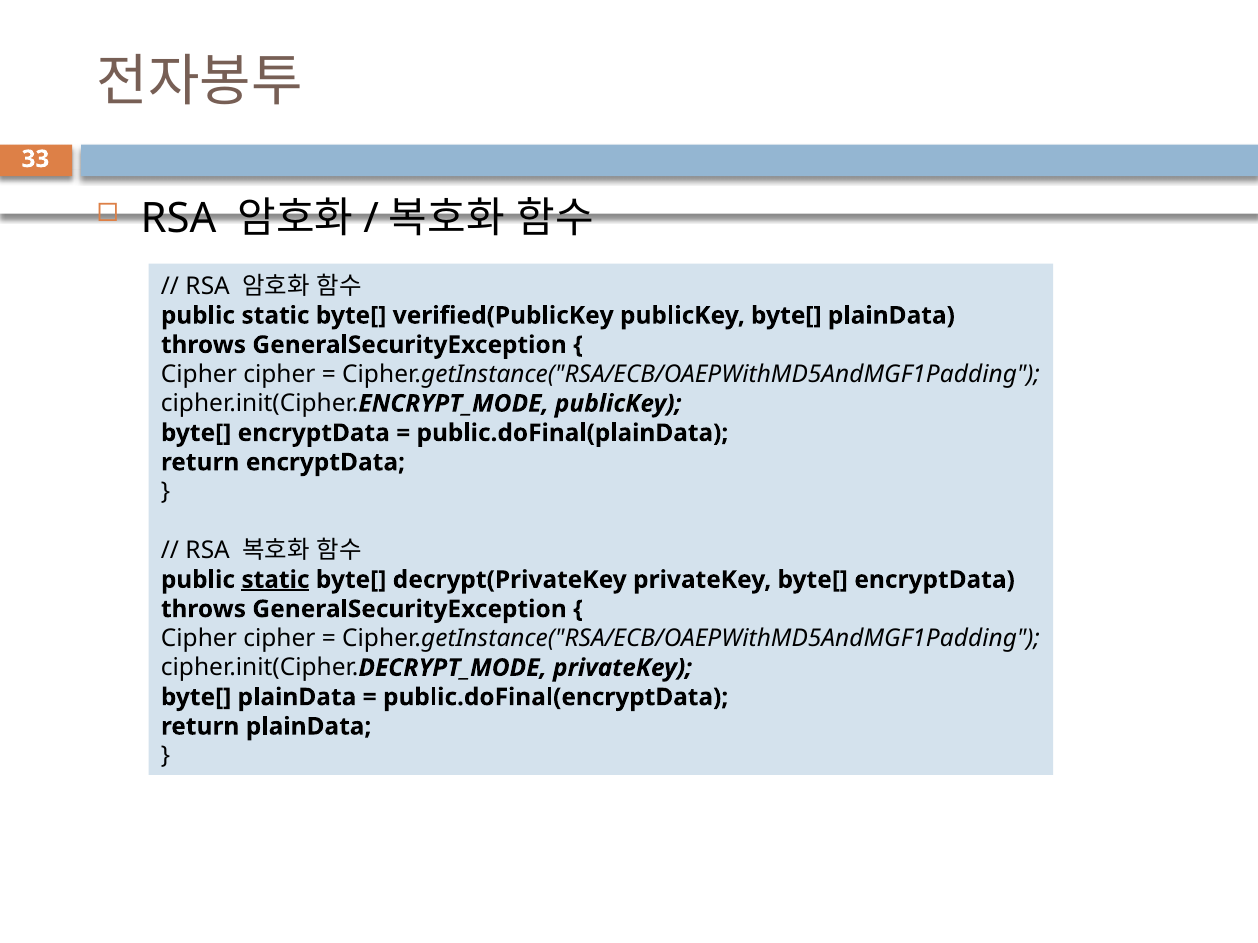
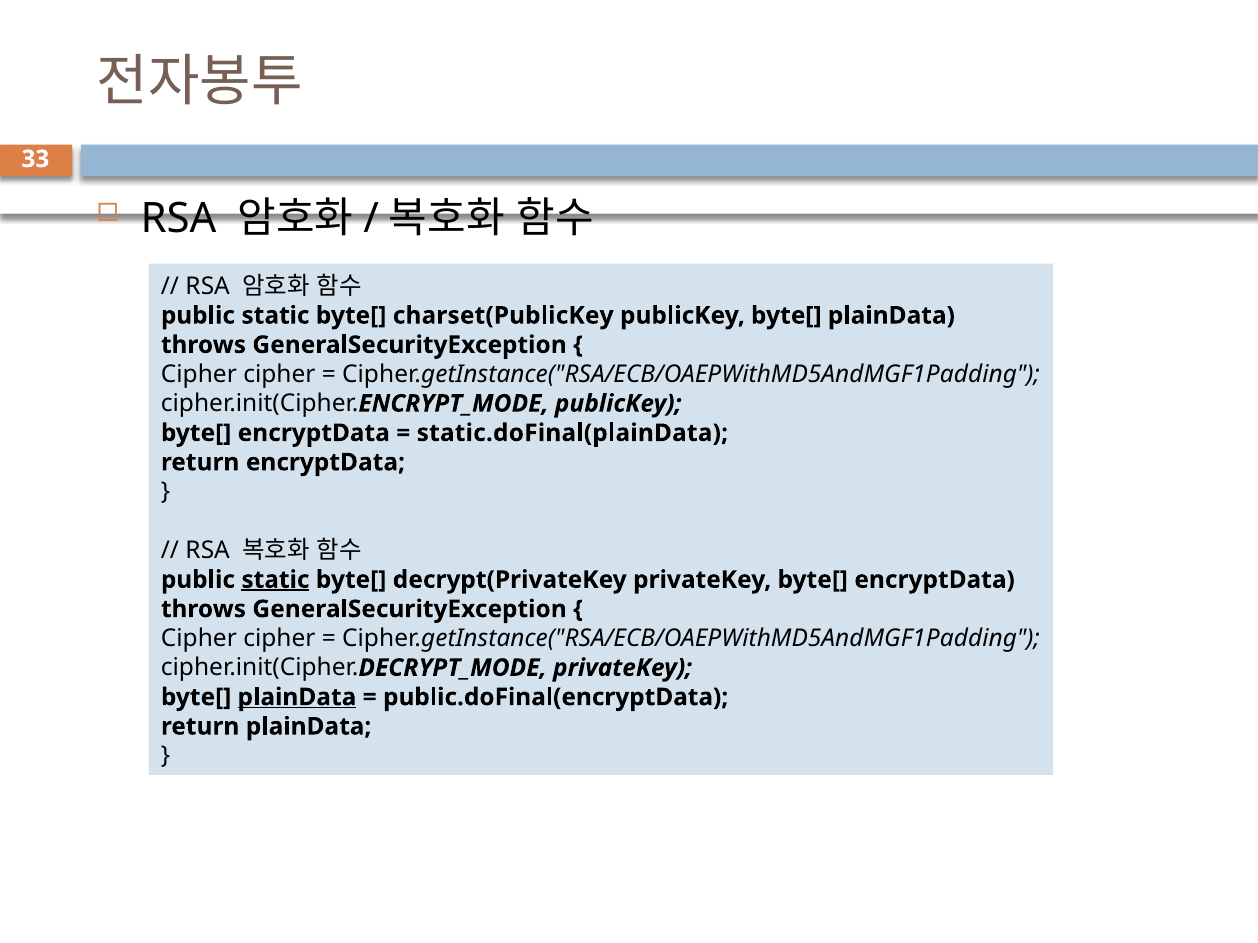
verified(PublicKey: verified(PublicKey -> charset(PublicKey (503, 316)
public.doFinal(plainData: public.doFinal(plainData -> static.doFinal(plainData (572, 433)
plainData underline: none -> present (297, 697)
